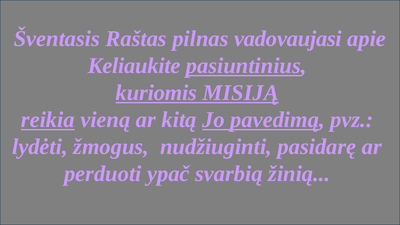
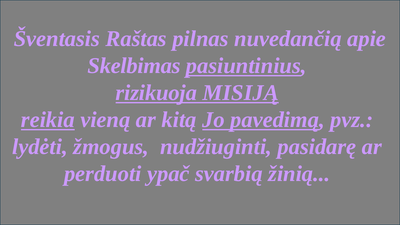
vadovaujasi: vadovaujasi -> nuvedančią (288, 39)
Keliaukite: Keliaukite -> Skelbimas (134, 66)
kuriomis: kuriomis -> rizikuoja (156, 93)
